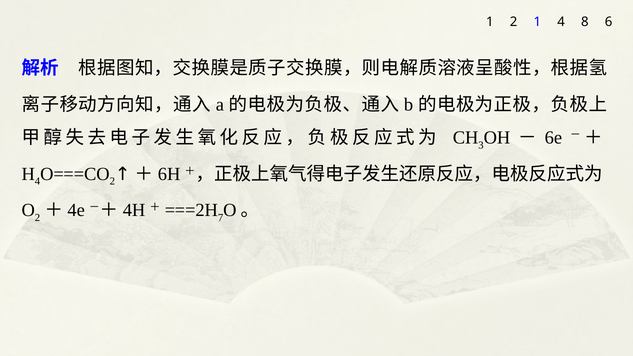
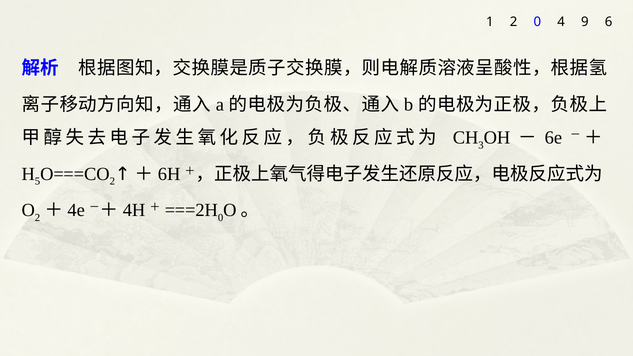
2 1: 1 -> 0 (537, 22)
8: 8 -> 9 (585, 22)
4: 4 -> 5 (38, 181)
7: 7 -> 0 (221, 218)
